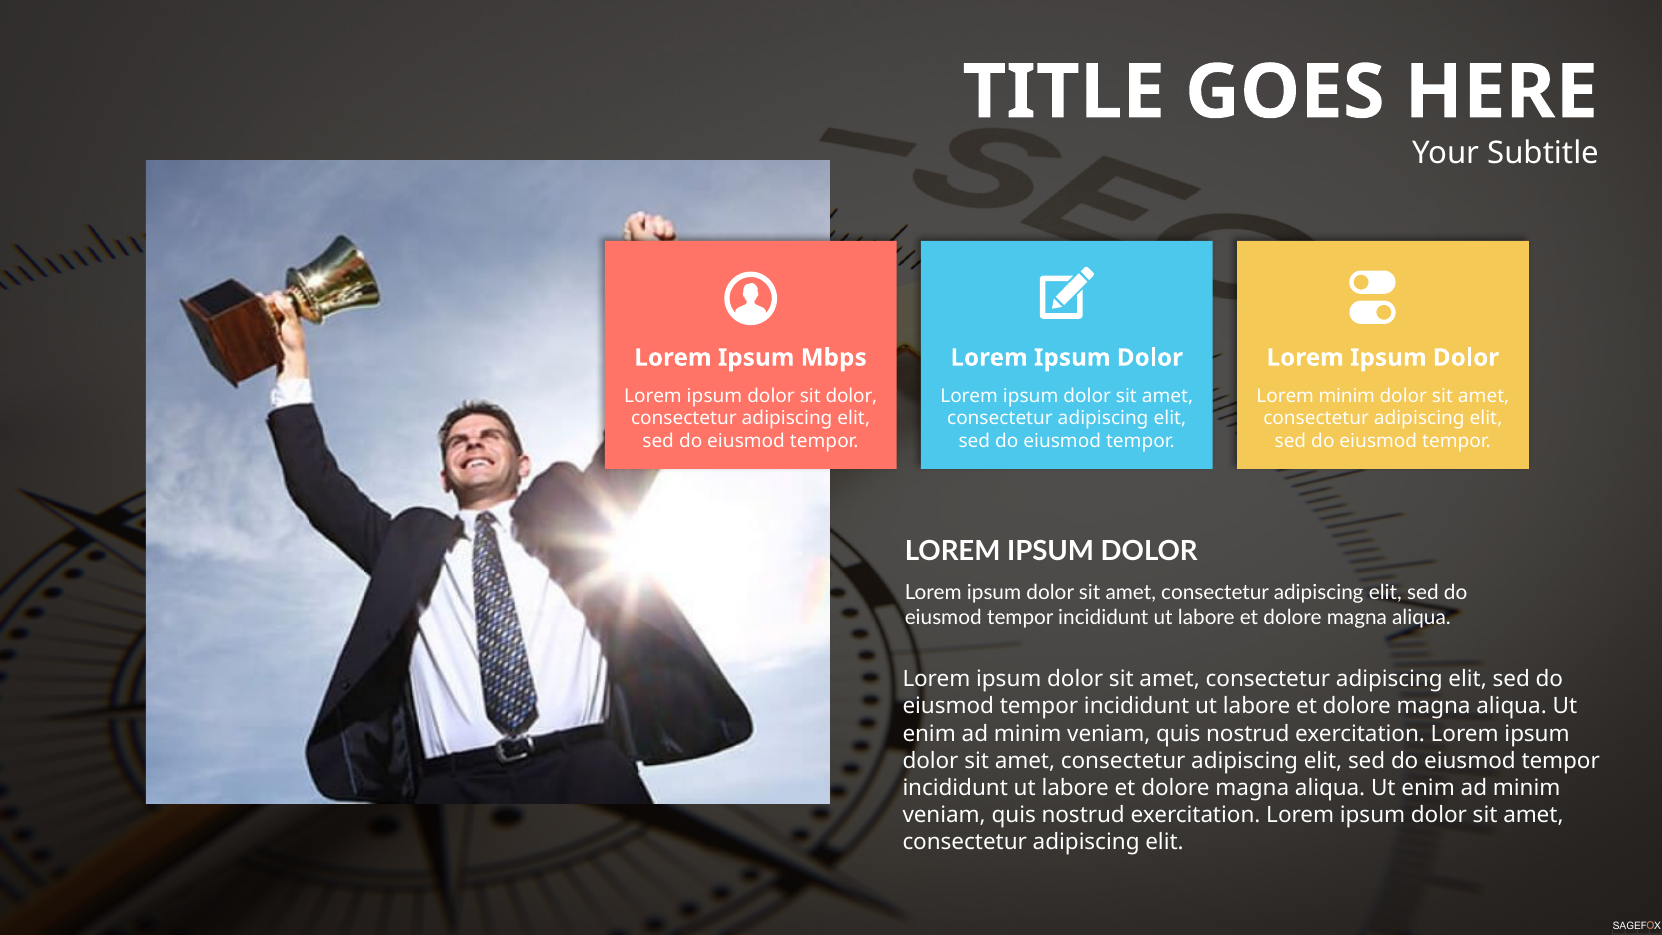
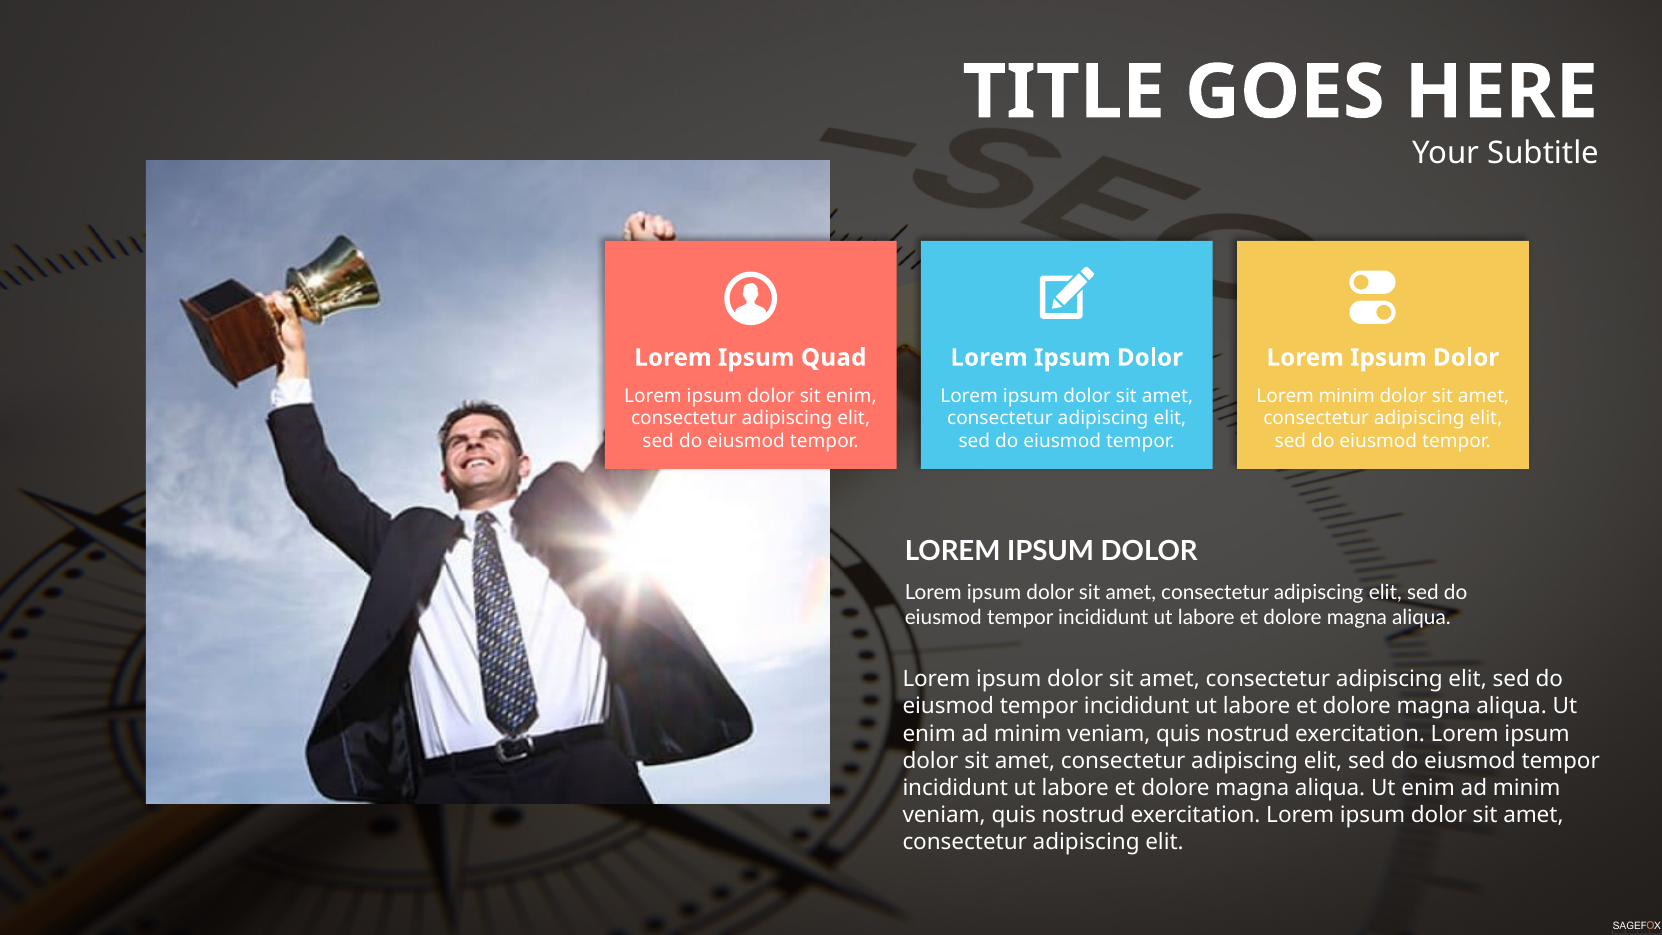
Mbps: Mbps -> Quad (834, 358)
sit dolor: dolor -> enim (851, 396)
